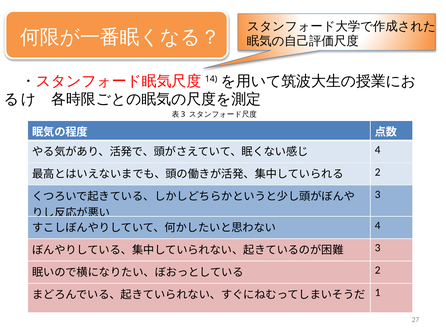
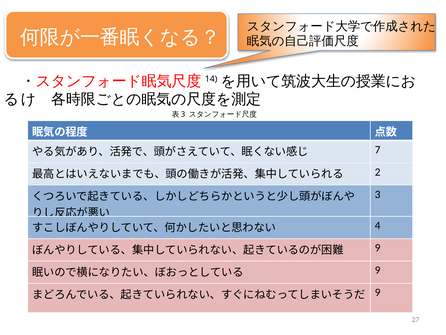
4: 4 -> 7 (378, 149)
3: 3 -> 9 (378, 248)
2: 2 -> 9 (378, 270)
1: 1 -> 9 (378, 292)
